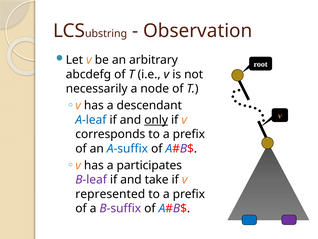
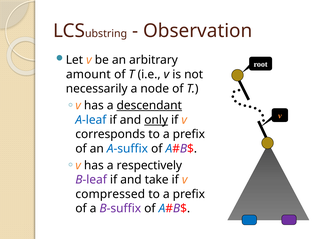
abcdefg: abcdefg -> amount (88, 74)
descendant underline: none -> present (149, 105)
participates: participates -> respectively (149, 165)
represented: represented -> compressed (110, 194)
